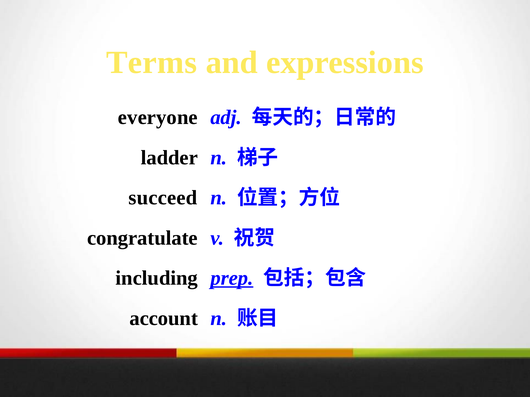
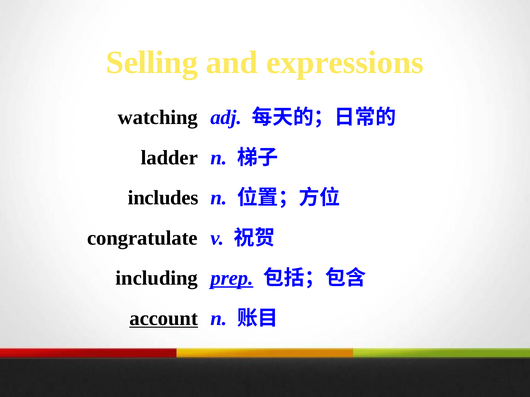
Terms: Terms -> Selling (152, 63)
everyone: everyone -> watching (158, 118)
succeed: succeed -> includes (163, 198)
account underline: none -> present (164, 319)
